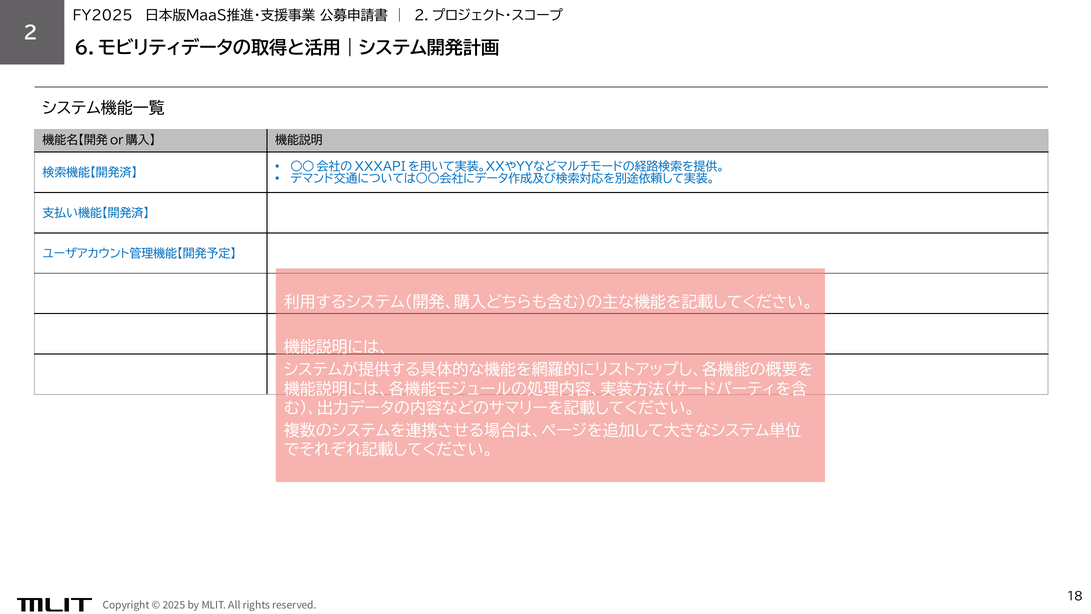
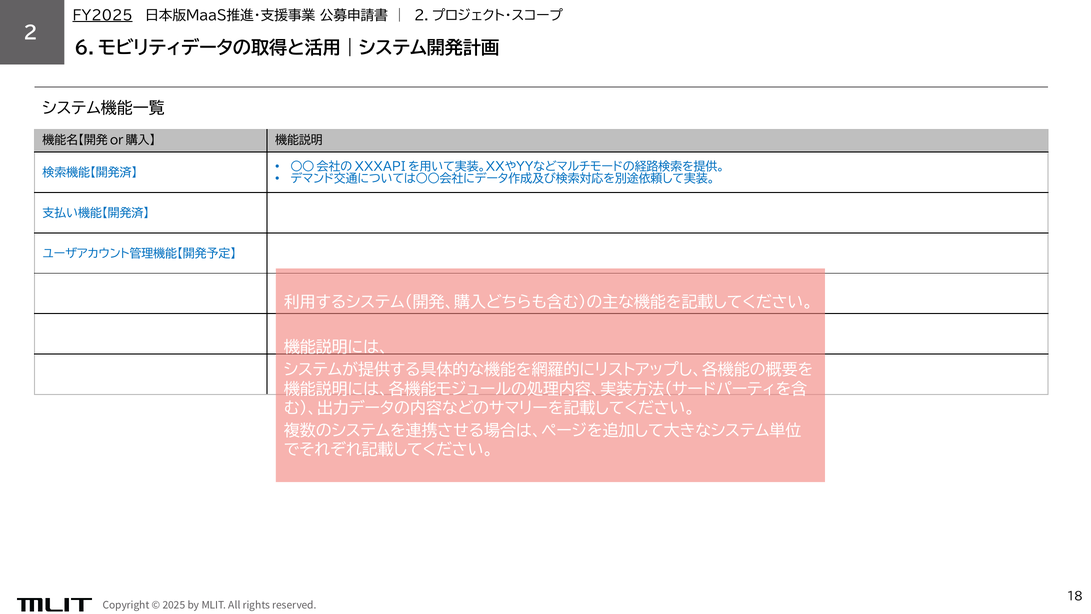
FY2025 underline: none -> present (103, 16)
